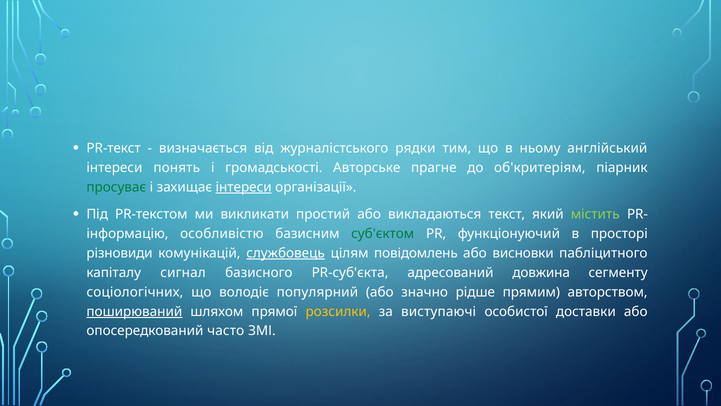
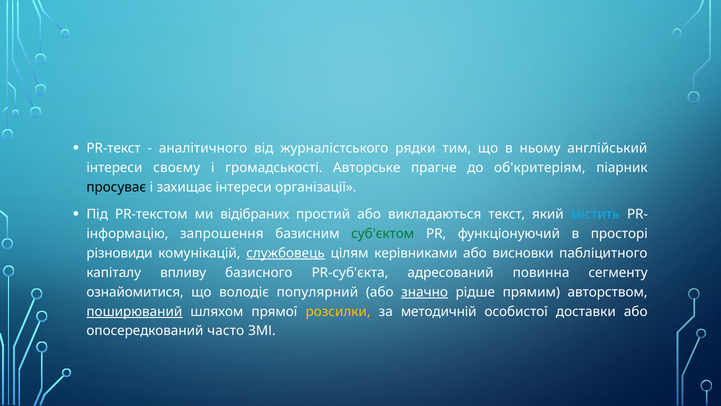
визначається: визначається -> аналітичного (203, 148)
понять: понять -> своєму (177, 167)
просуває colour: green -> black (116, 187)
інтереси underline: present -> none (244, 187)
викликати: викликати -> відібраних (255, 214)
містить colour: light green -> light blue (595, 214)
особливістю: особливістю -> запрошення (222, 233)
повідомлень: повідомлень -> керівниками (416, 253)
сигнал: сигнал -> впливу (183, 272)
довжина: довжина -> повинна (541, 272)
соціологічних: соціологічних -> ознайомитися (135, 292)
значно underline: none -> present (425, 292)
виступаючі: виступаючі -> методичній (439, 311)
